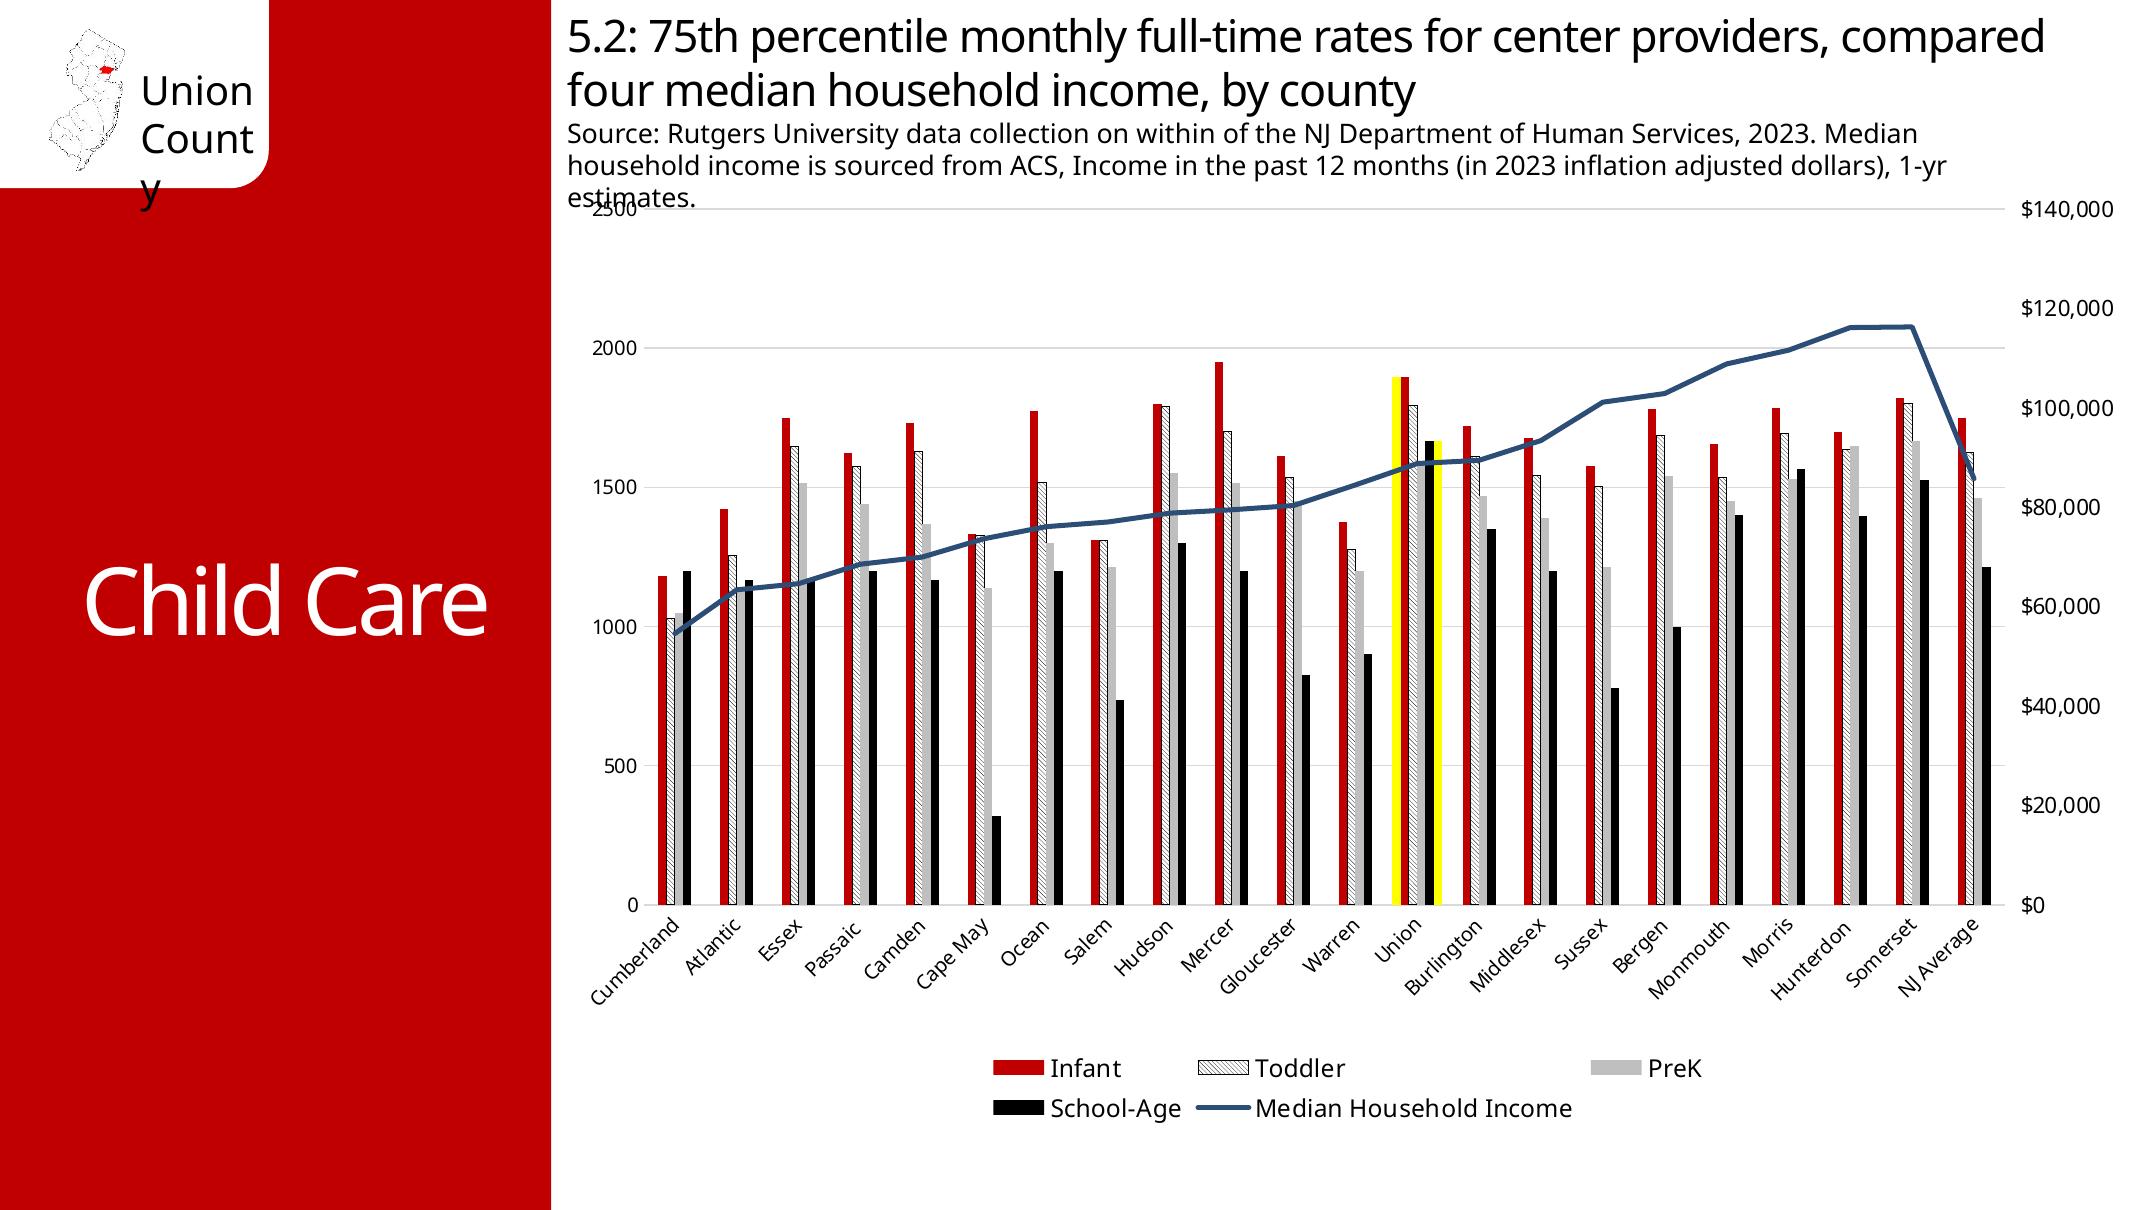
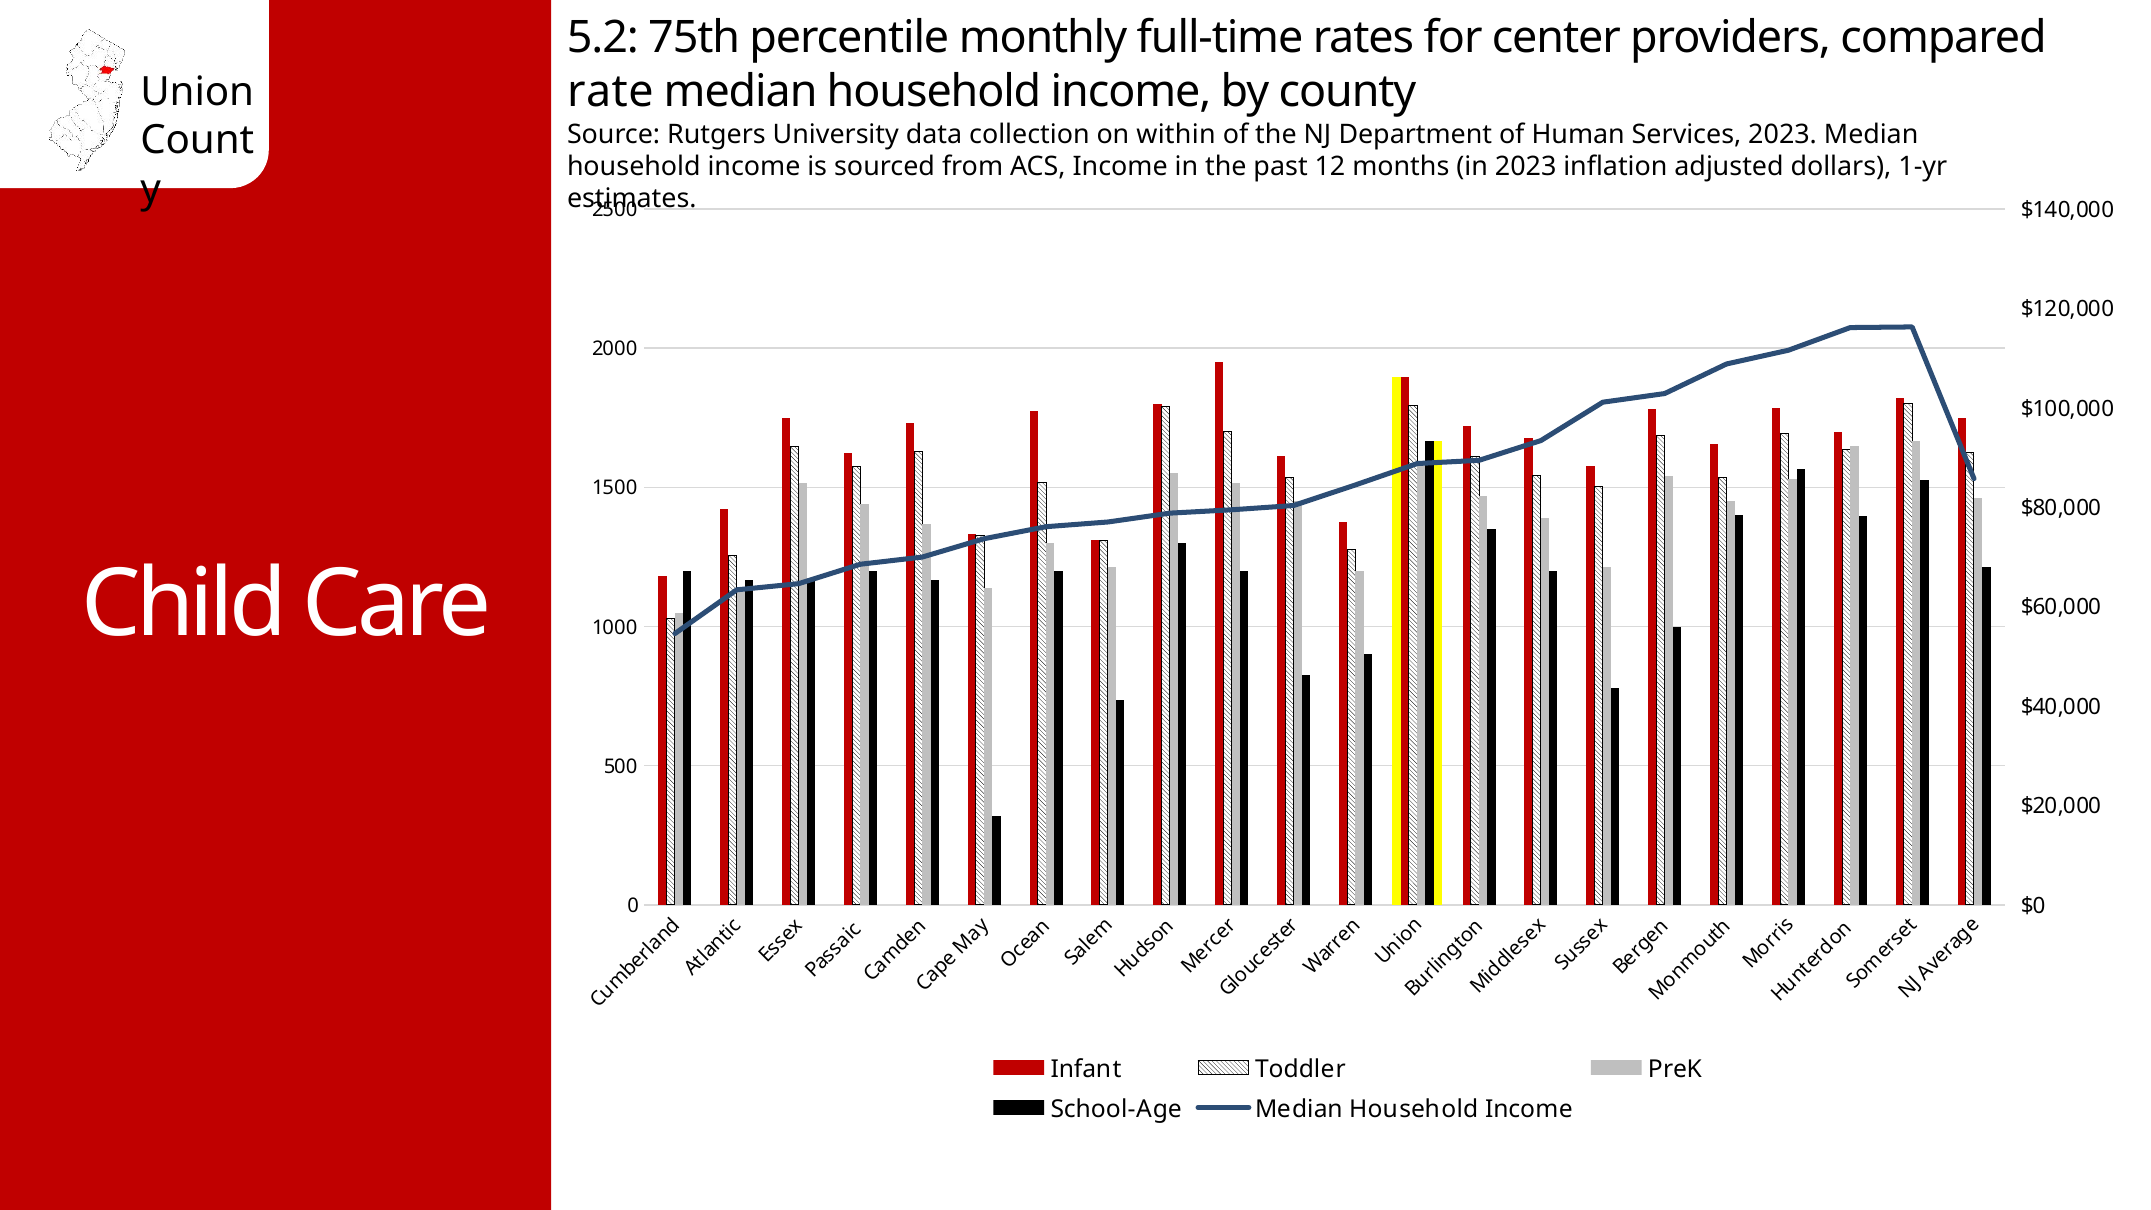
four: four -> rate (610, 92)
